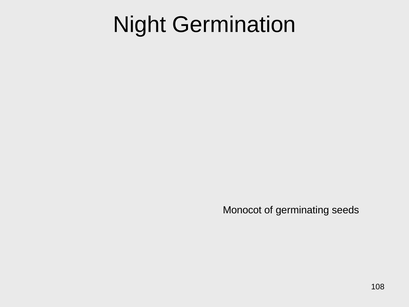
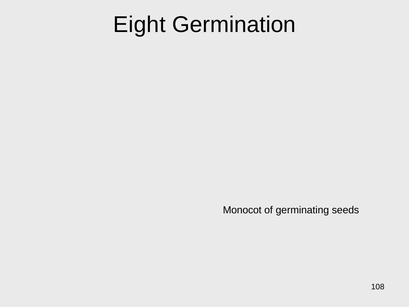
Night: Night -> Eight (139, 25)
